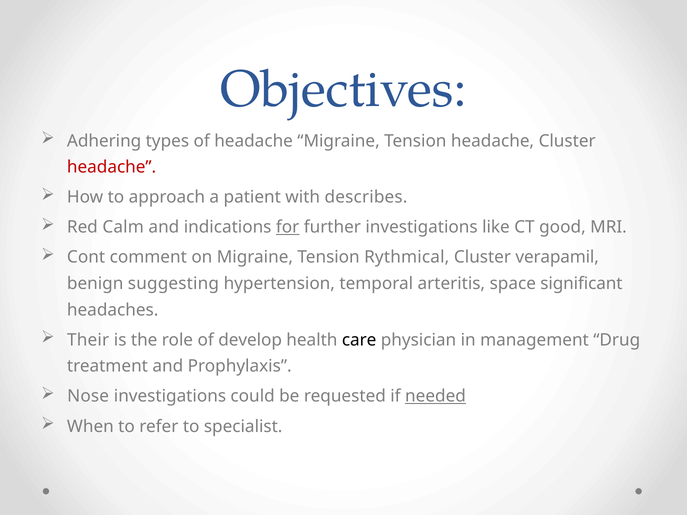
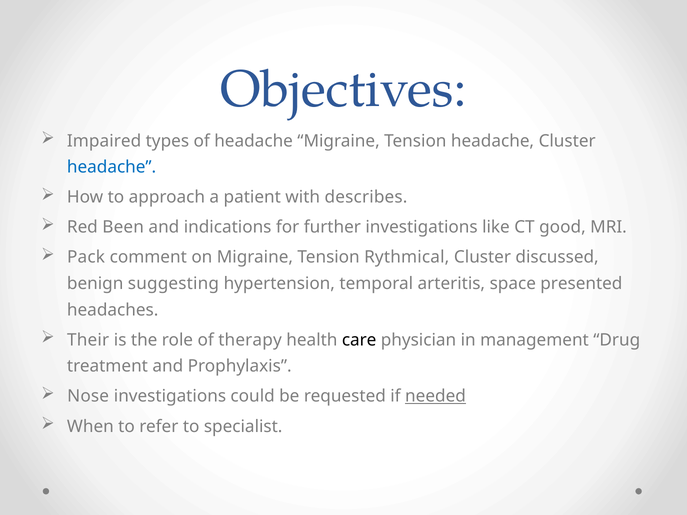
Adhering: Adhering -> Impaired (104, 141)
headache colour: red -> blue (112, 167)
Calm: Calm -> Been (123, 227)
for underline: present -> none (288, 227)
Cont: Cont -> Pack (86, 257)
verapamil: verapamil -> discussed (557, 257)
significant: significant -> presented (581, 284)
develop: develop -> therapy (250, 340)
